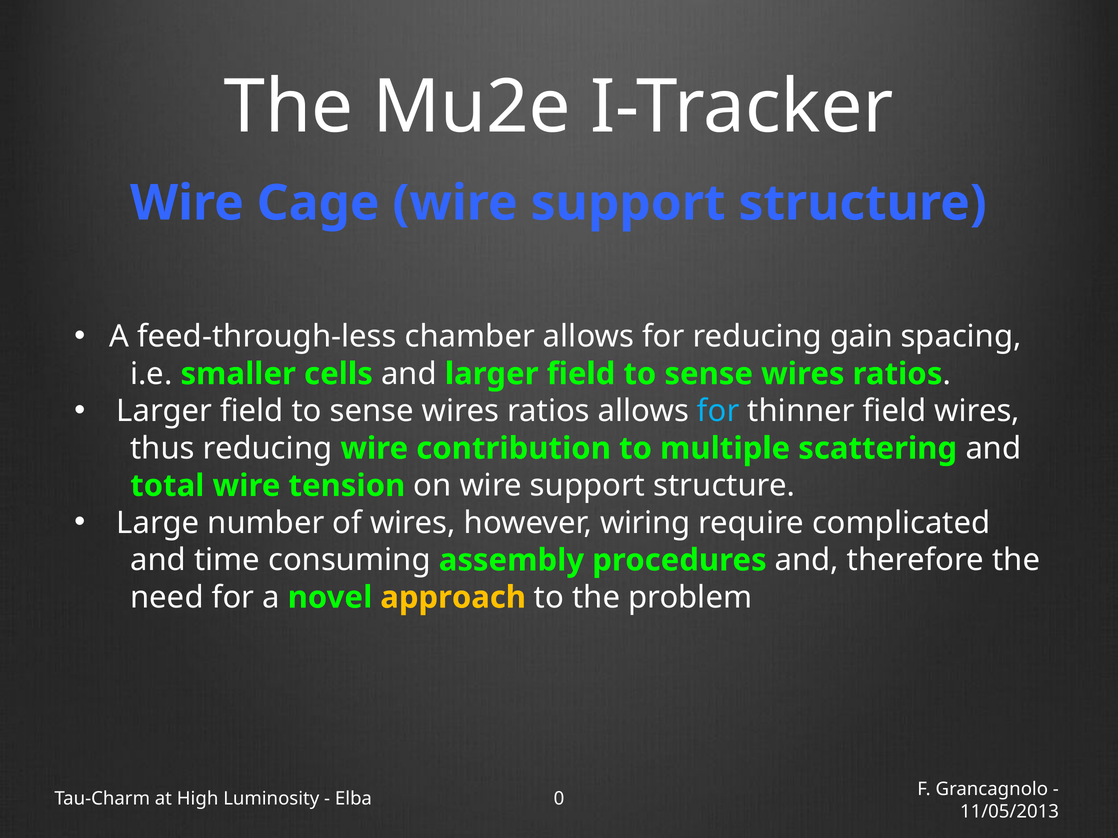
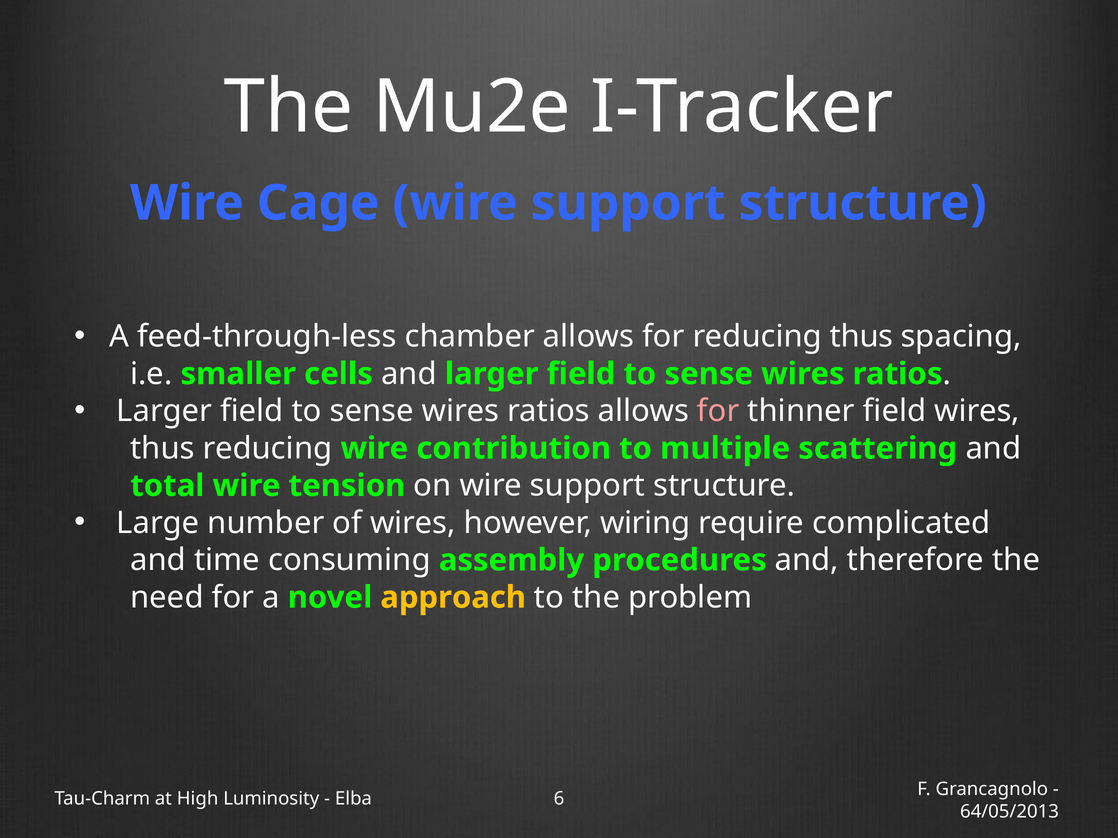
reducing gain: gain -> thus (862, 337)
for colour: light blue -> pink (718, 411)
0: 0 -> 6 (559, 799)
11/05/2013: 11/05/2013 -> 64/05/2013 (1009, 812)
